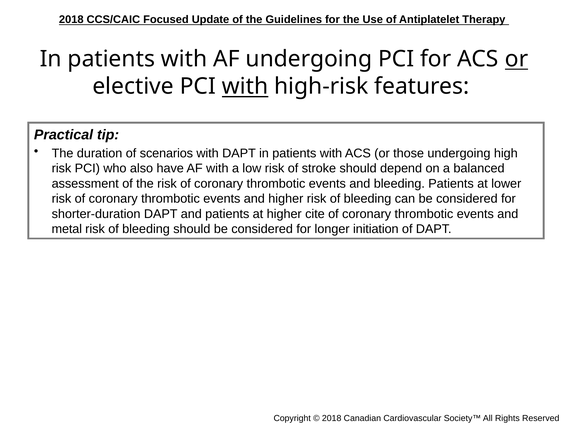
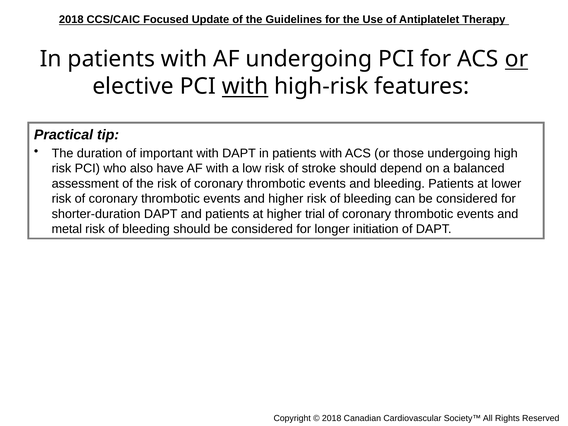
scenarios: scenarios -> important (166, 153)
cite: cite -> trial (315, 214)
